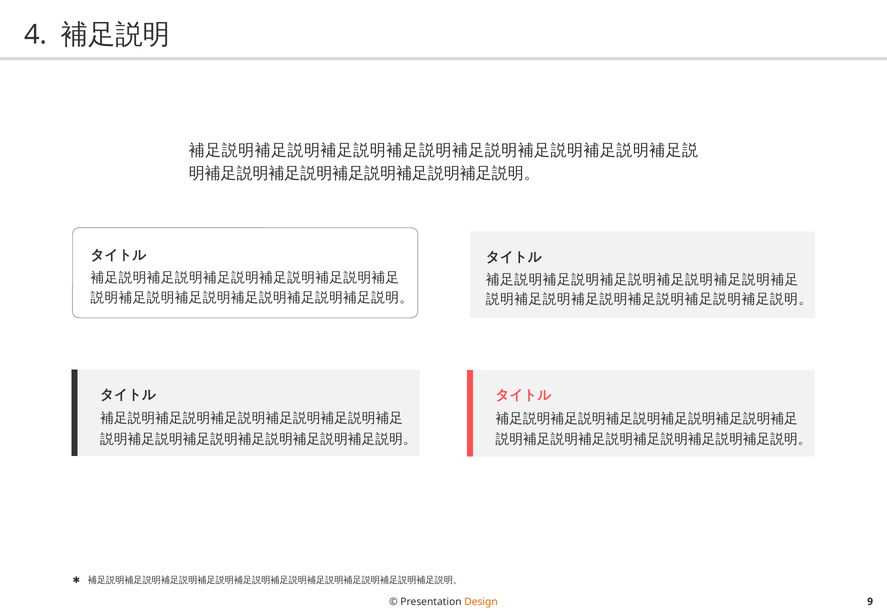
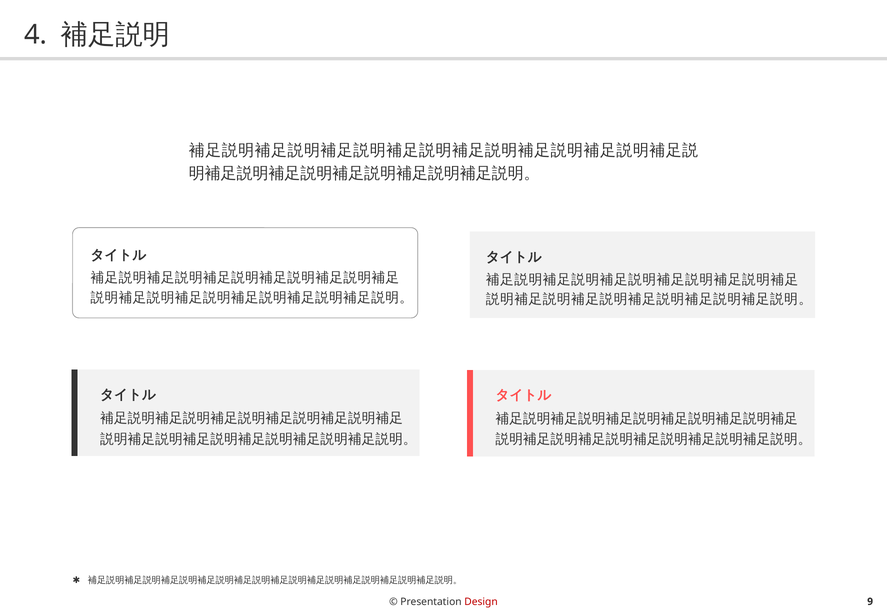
Design colour: orange -> red (481, 602)
